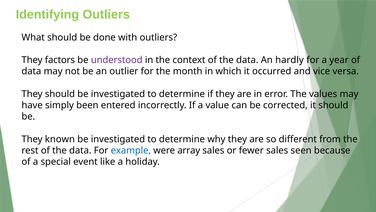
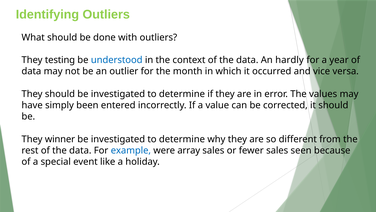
factors: factors -> testing (60, 60)
understood colour: purple -> blue (117, 60)
known: known -> winner (60, 139)
